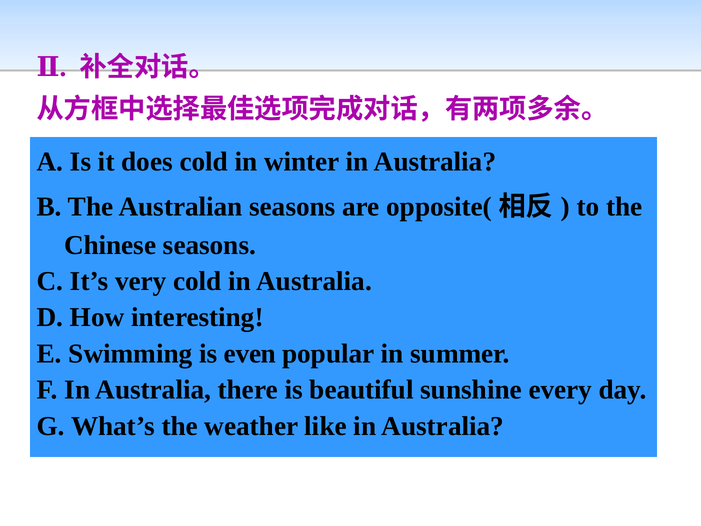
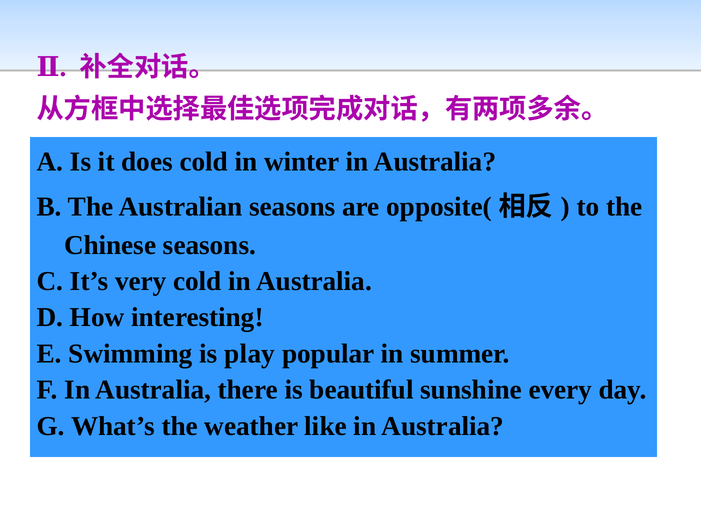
even: even -> play (250, 353)
